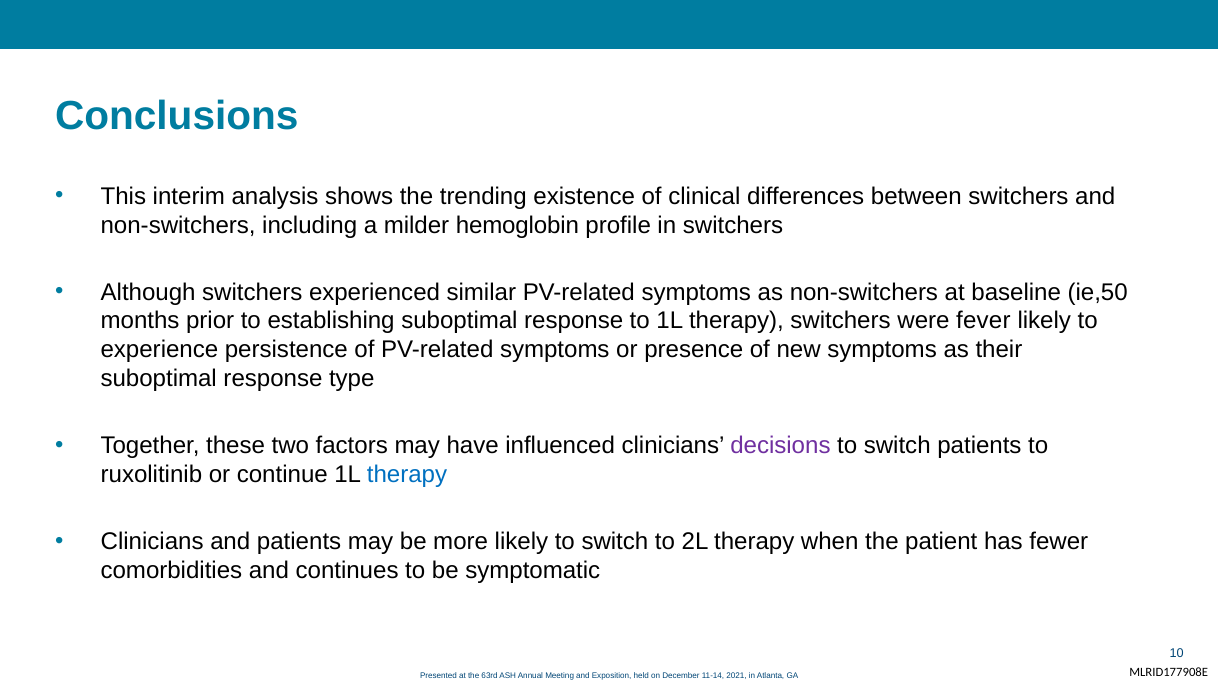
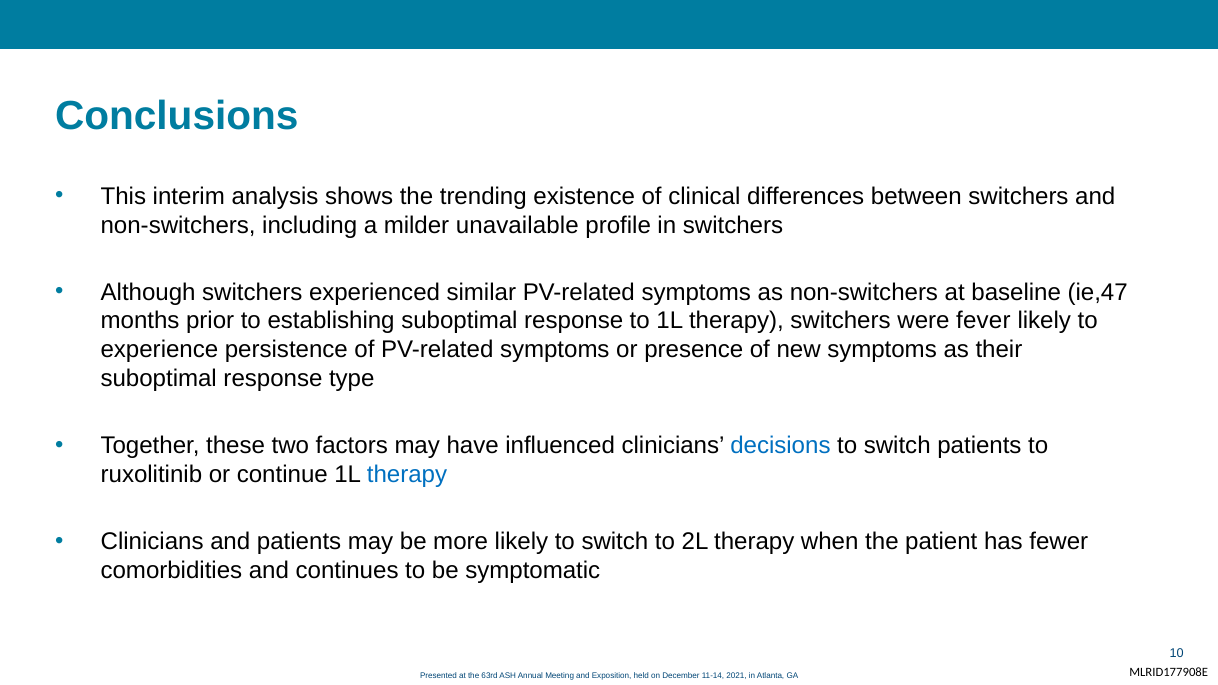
hemoglobin: hemoglobin -> unavailable (517, 225)
ie,50: ie,50 -> ie,47 (1098, 292)
decisions colour: purple -> blue (780, 446)
